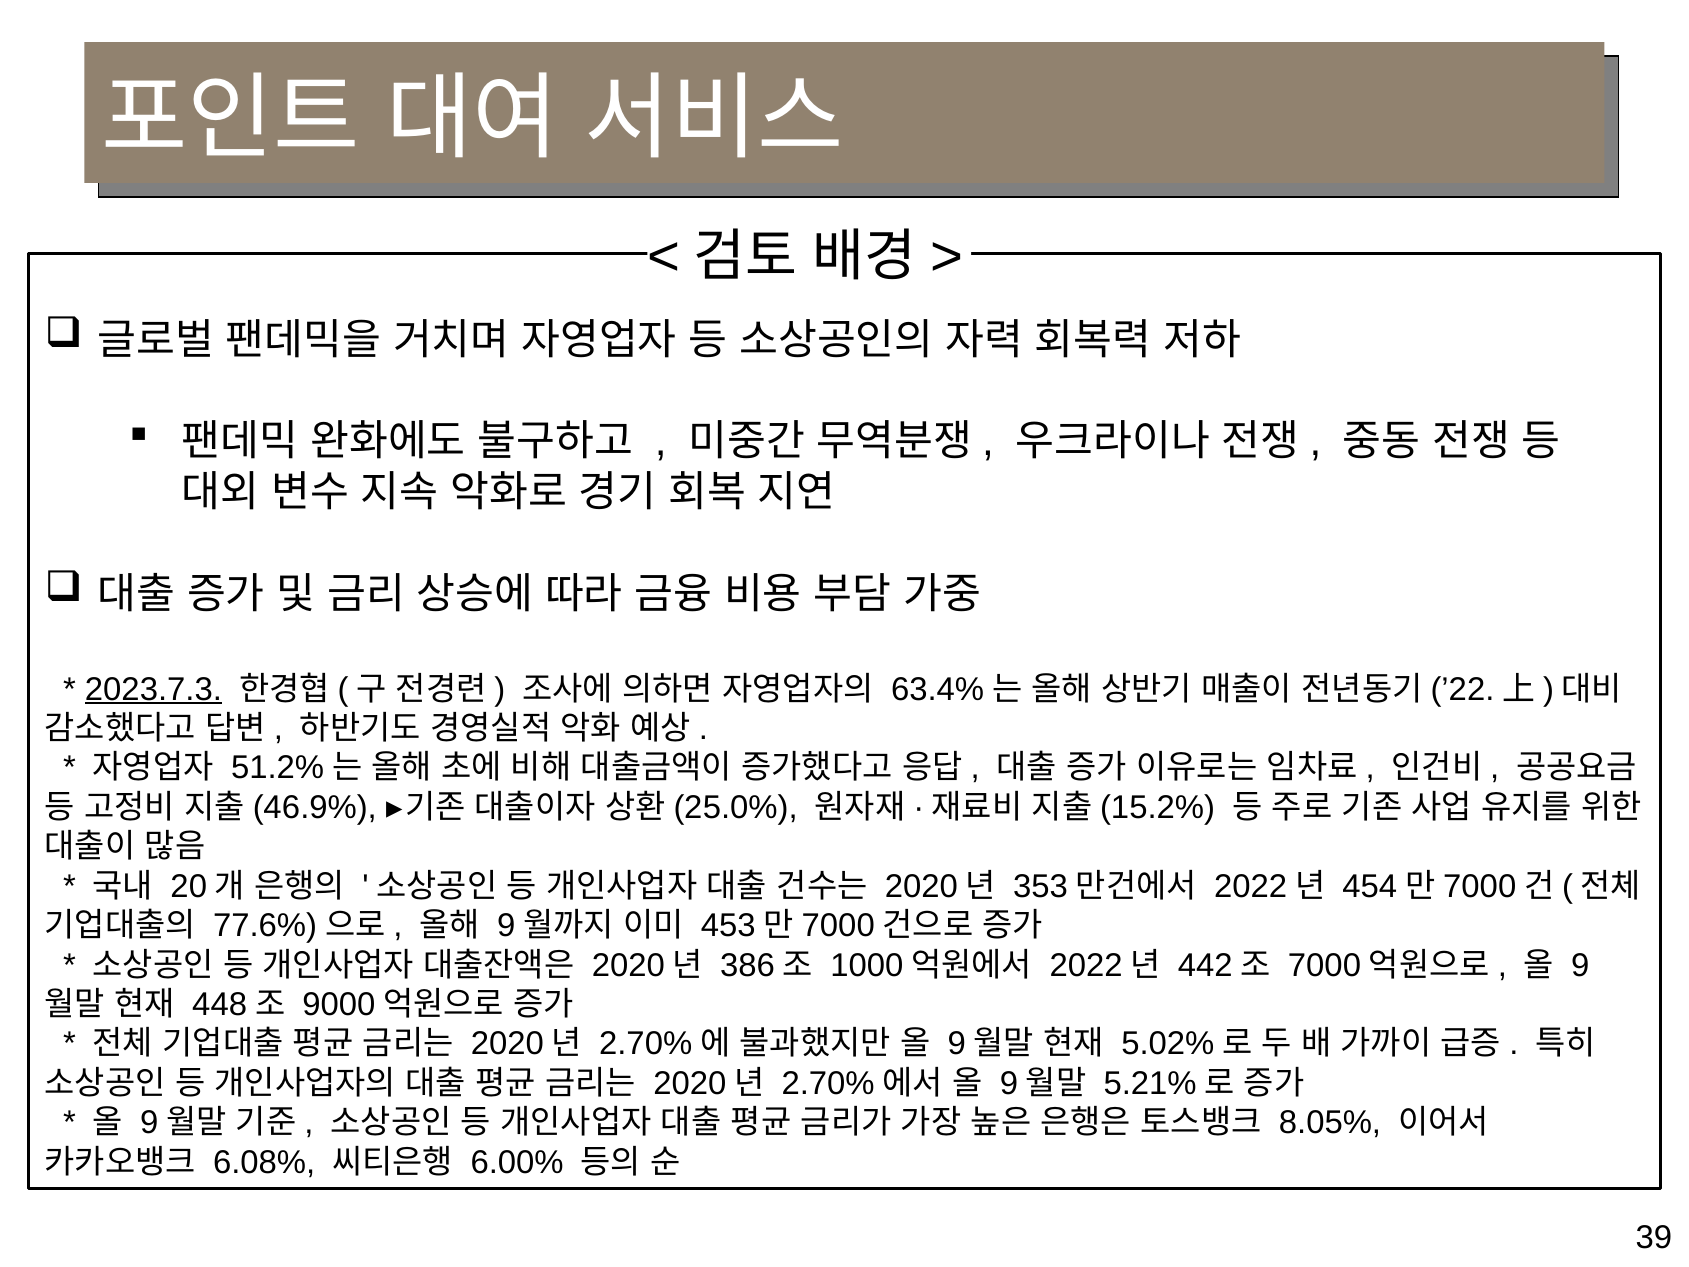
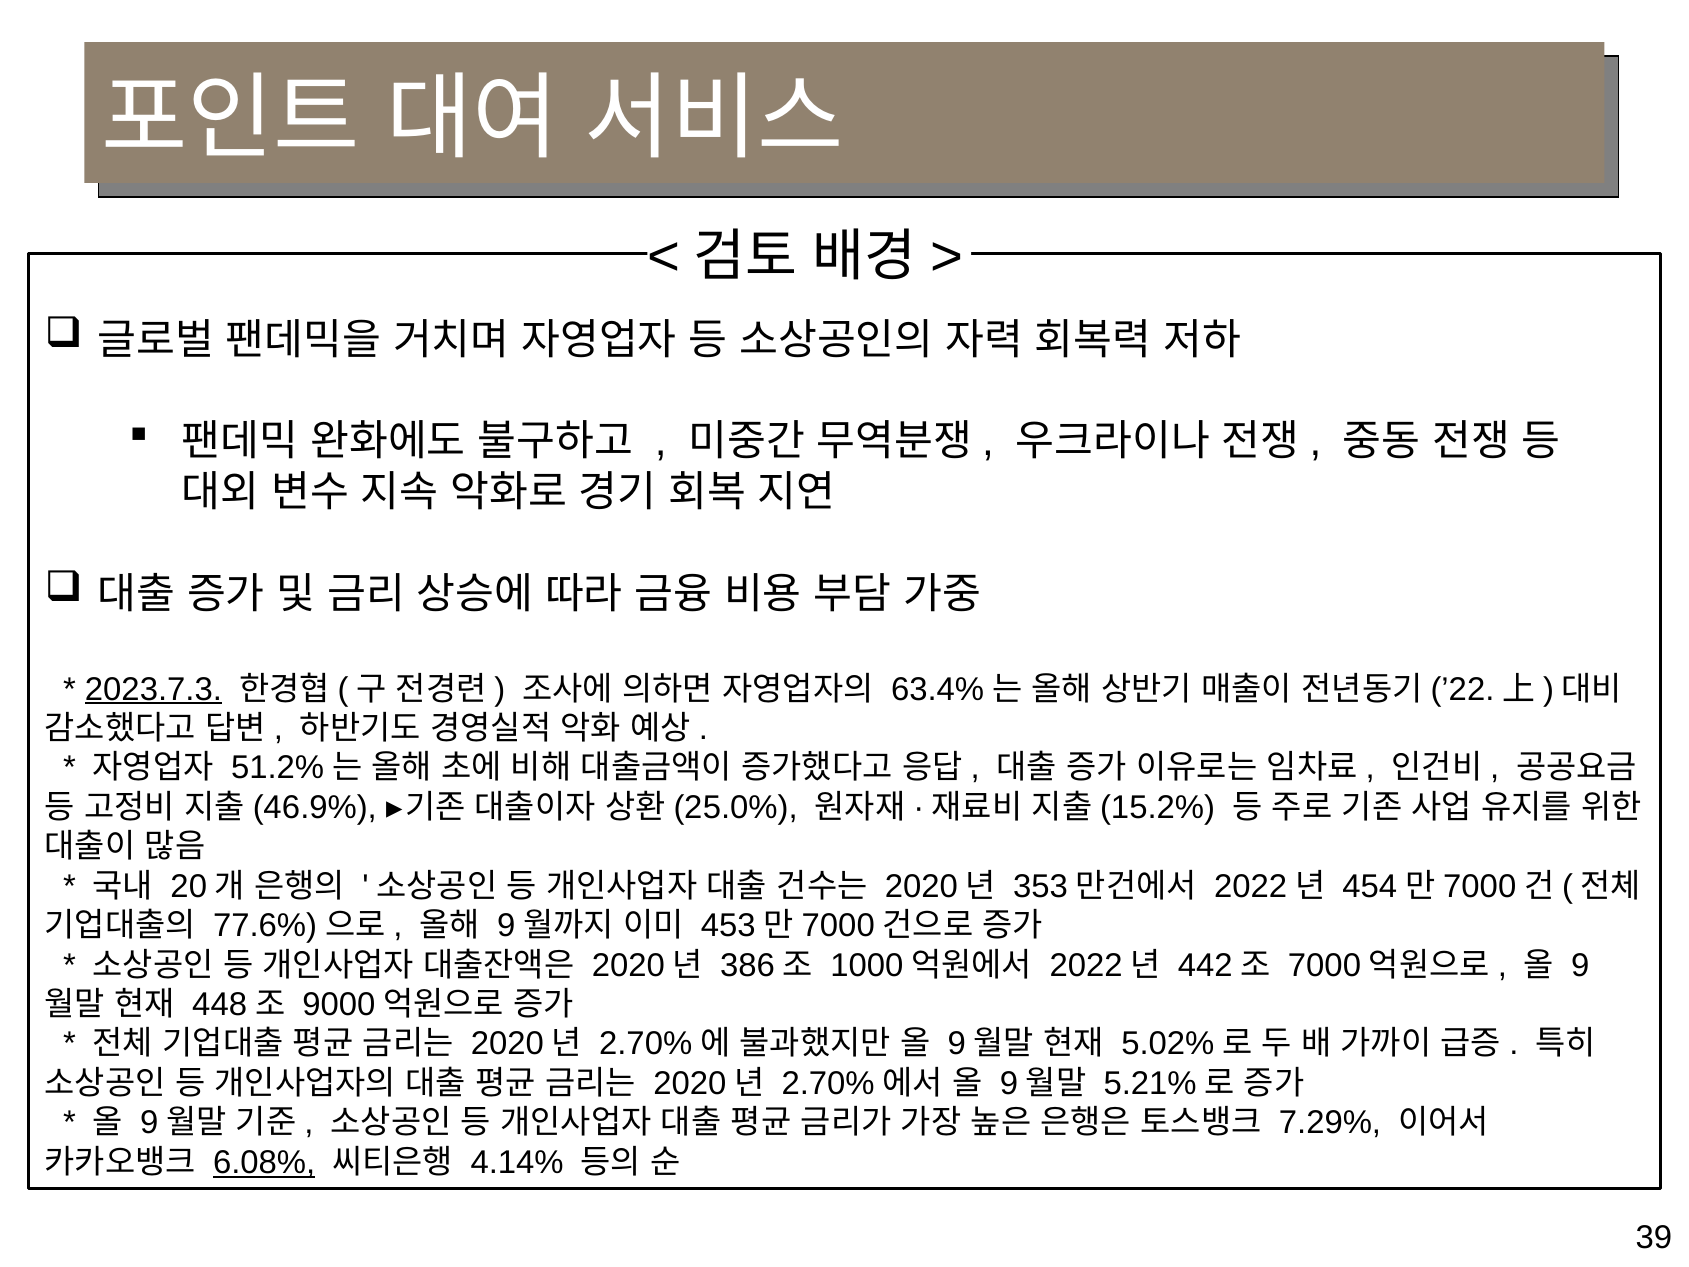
8.05%: 8.05% -> 7.29% (1330, 1123)
6.08% underline: none -> present (264, 1162)
6.00%: 6.00% -> 4.14% (517, 1162)
